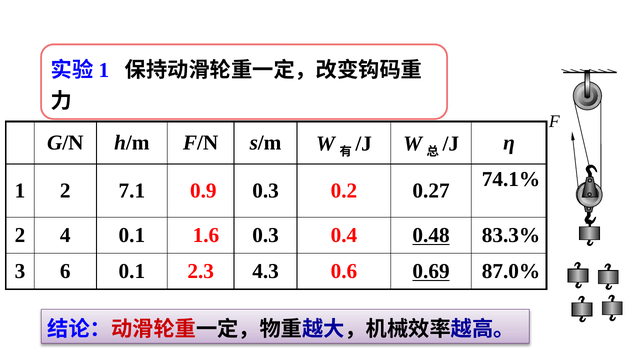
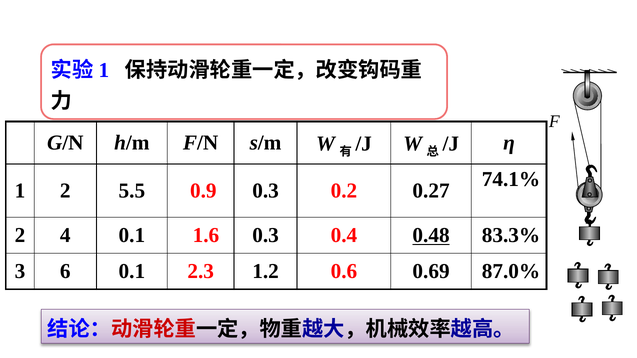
7.1: 7.1 -> 5.5 (132, 191)
4.3: 4.3 -> 1.2 (266, 272)
0.69 underline: present -> none (431, 272)
